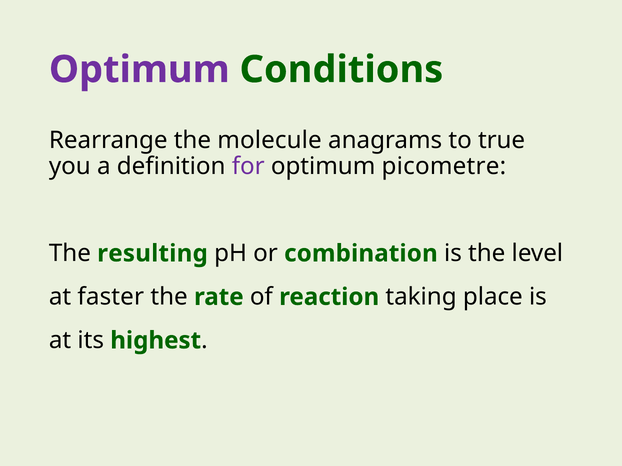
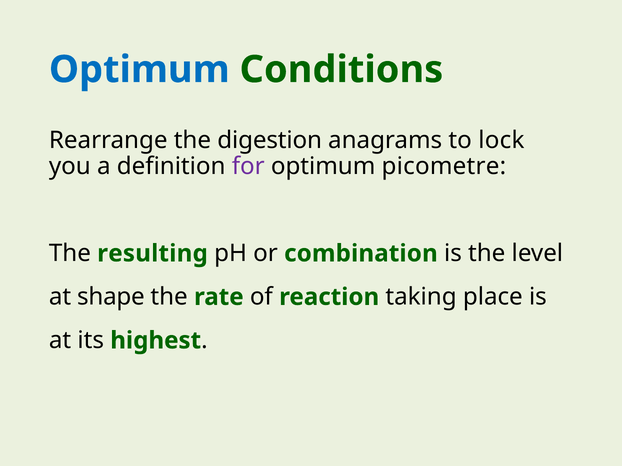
Optimum colour: purple -> blue (139, 70)
molecule: molecule -> digestion (270, 140)
true: true -> lock (501, 140)
faster: faster -> shape (111, 297)
